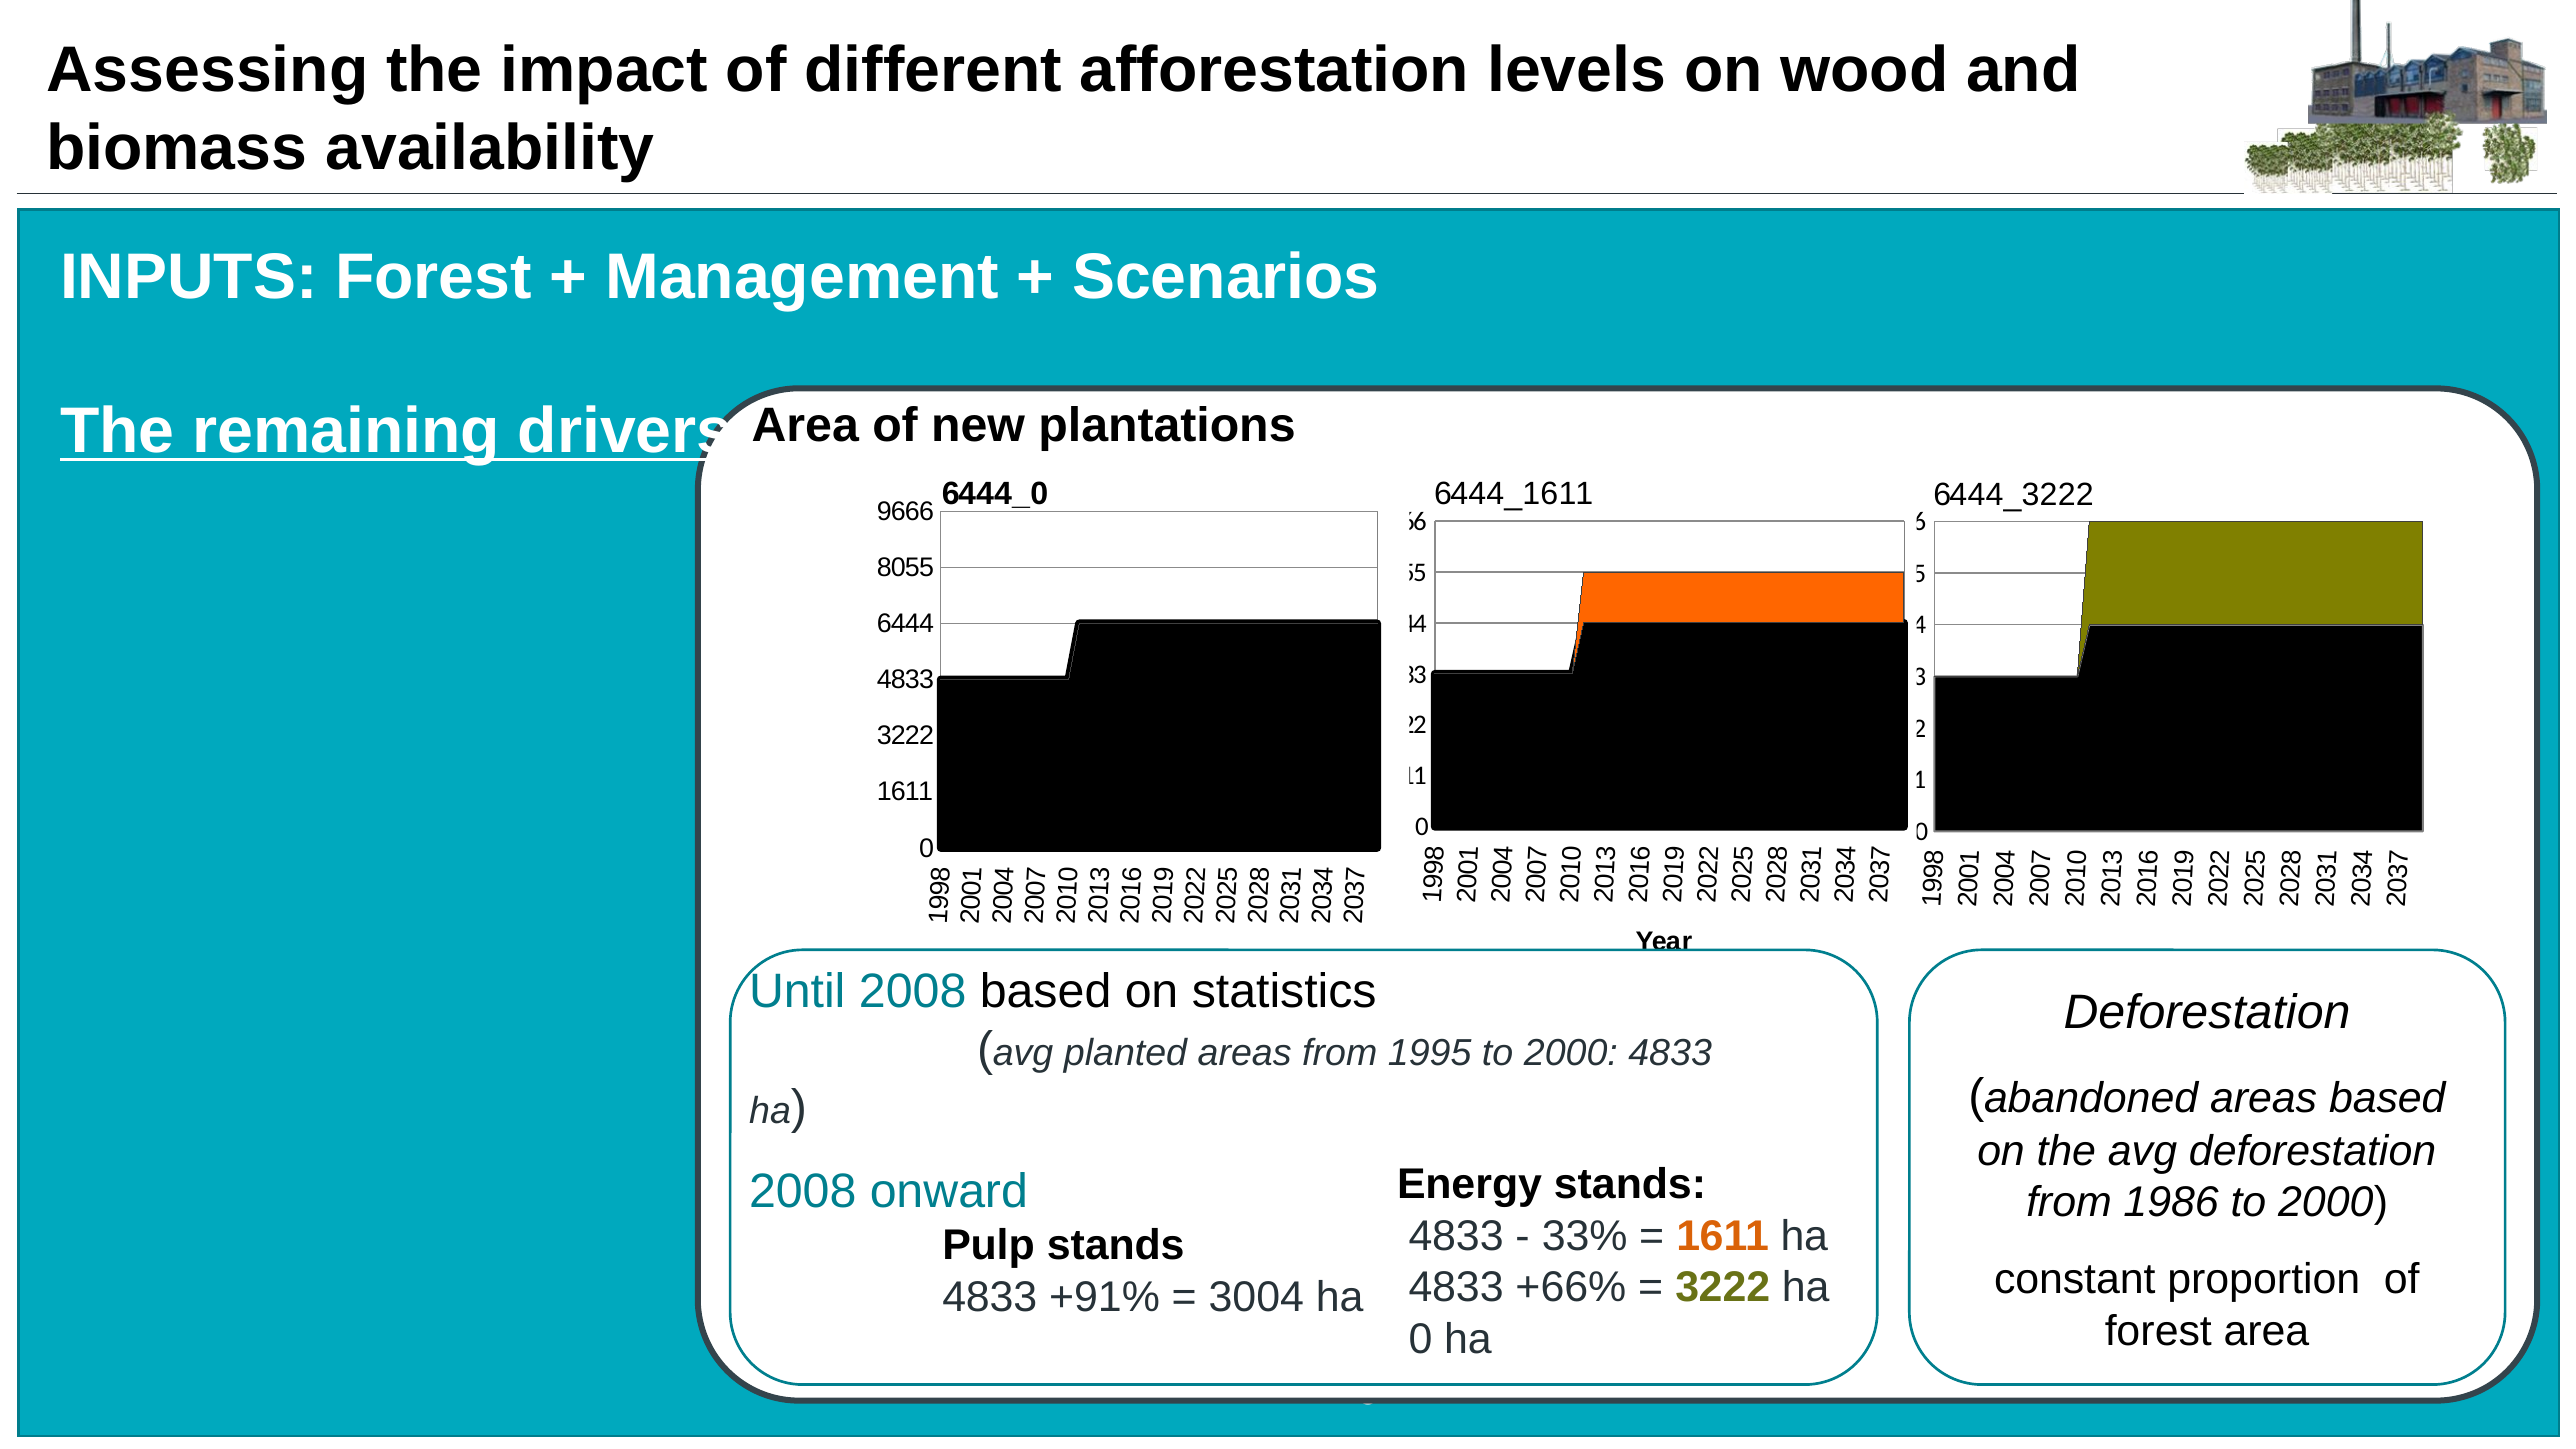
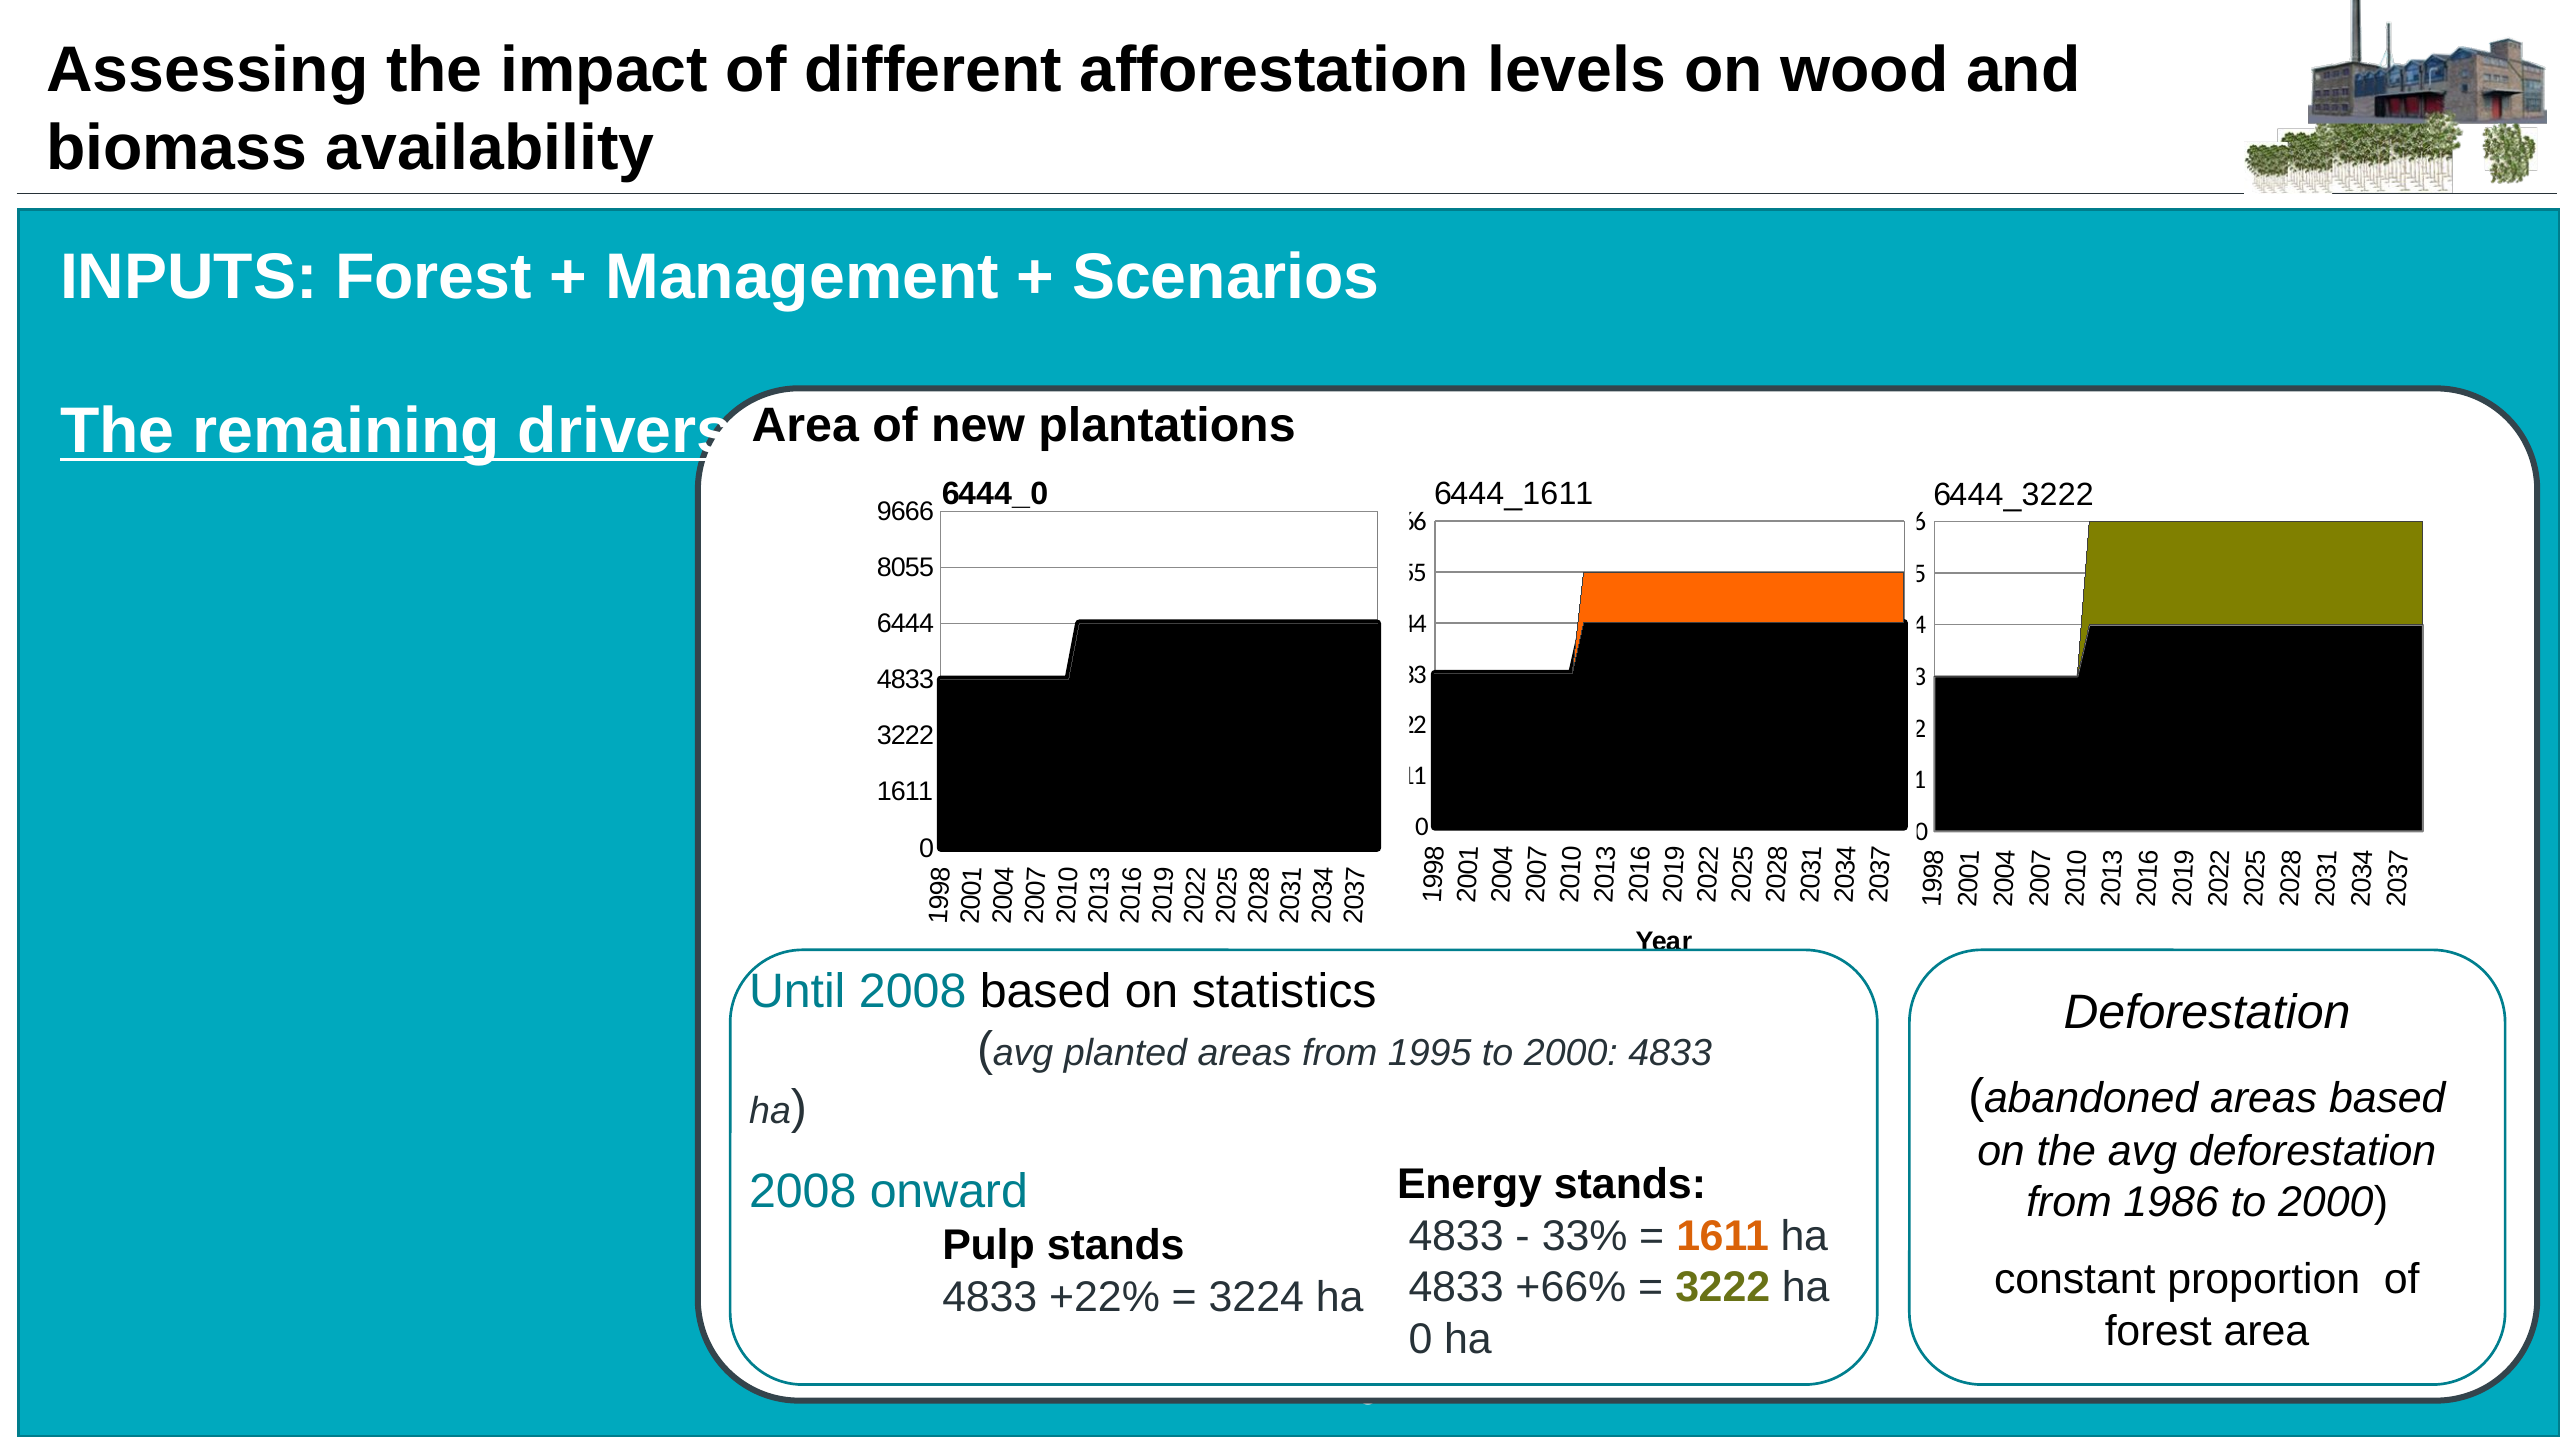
+91%: +91% -> +22% (1105, 1297)
3004: 3004 -> 3224 (1256, 1297)
